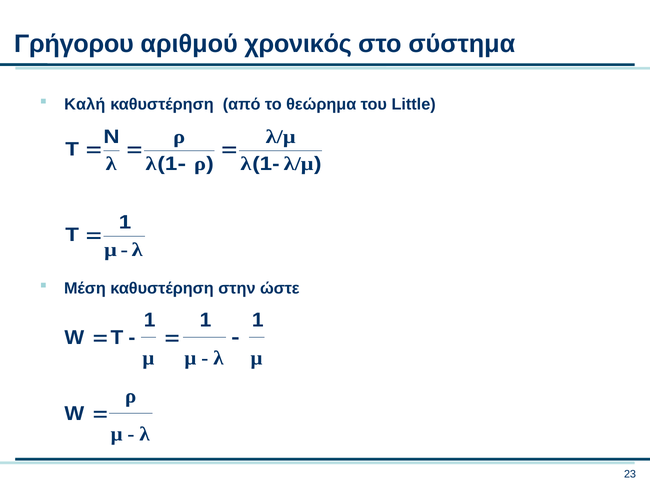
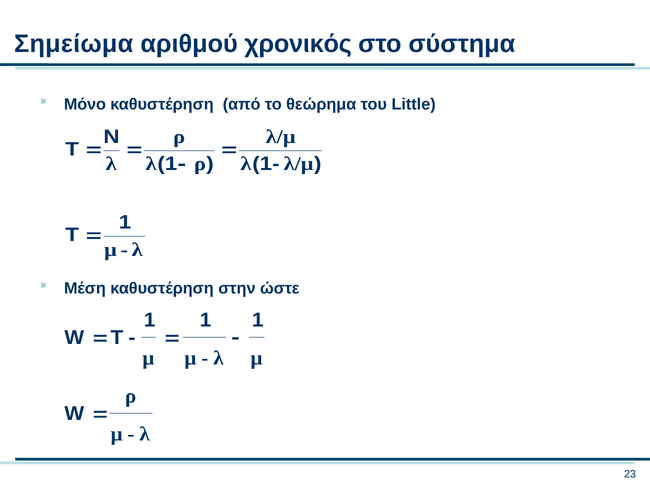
Γρήγορου: Γρήγορου -> Σημείωμα (74, 44)
Καλή: Καλή -> Μόνο (85, 104)
